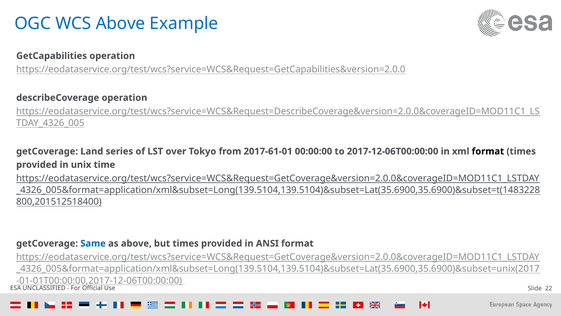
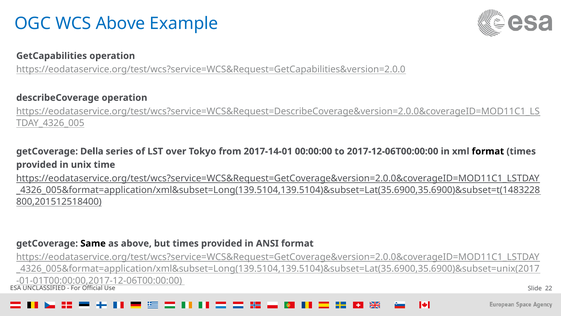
Land: Land -> Della (92, 151)
2017-61-01: 2017-61-01 -> 2017-14-01 (268, 151)
Same colour: blue -> black (93, 243)
